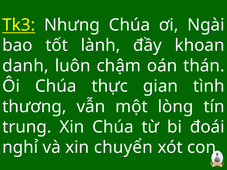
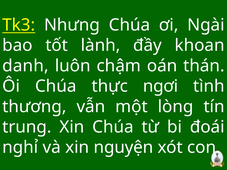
gian: gian -> ngơi (161, 86)
chuyển: chuyển -> nguyện (123, 148)
